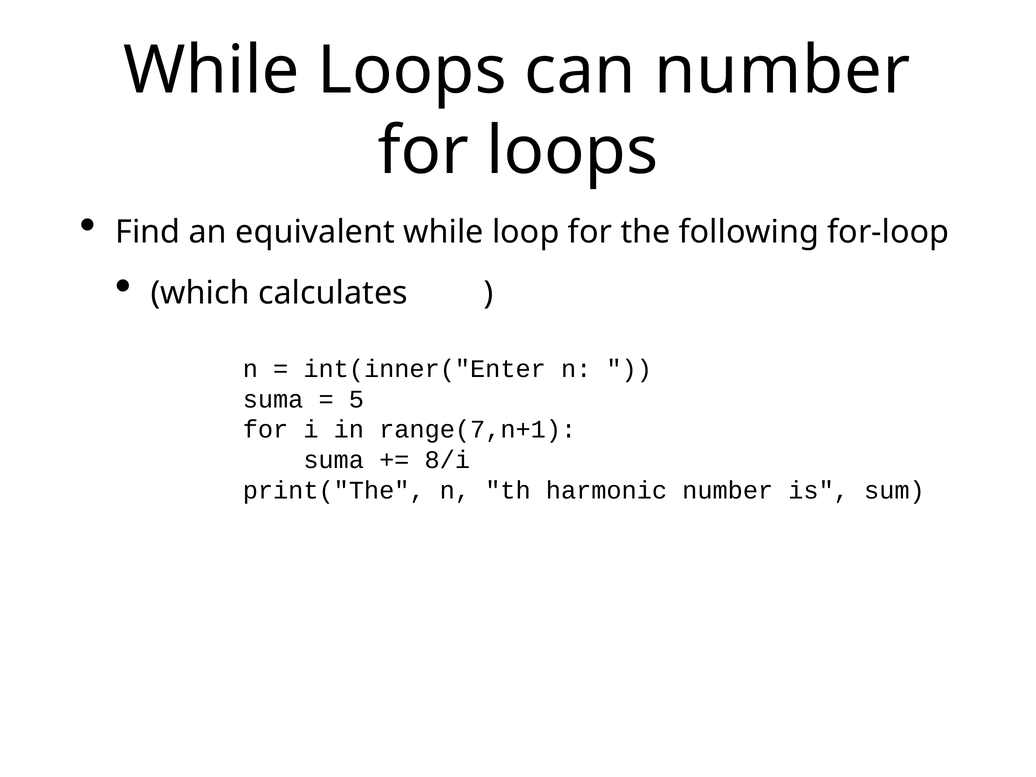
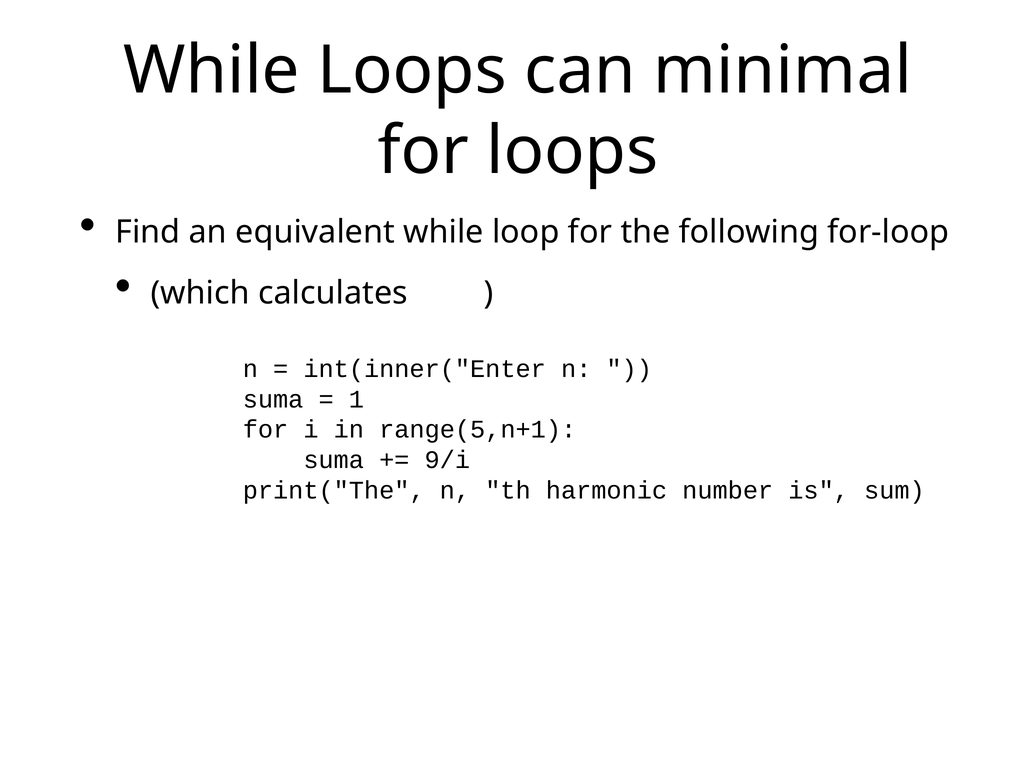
can number: number -> minimal (782, 71)
5: 5 -> 1 (356, 399)
range(7,n+1: range(7,n+1 -> range(5,n+1 (478, 430)
8/i: 8/i -> 9/i (447, 460)
